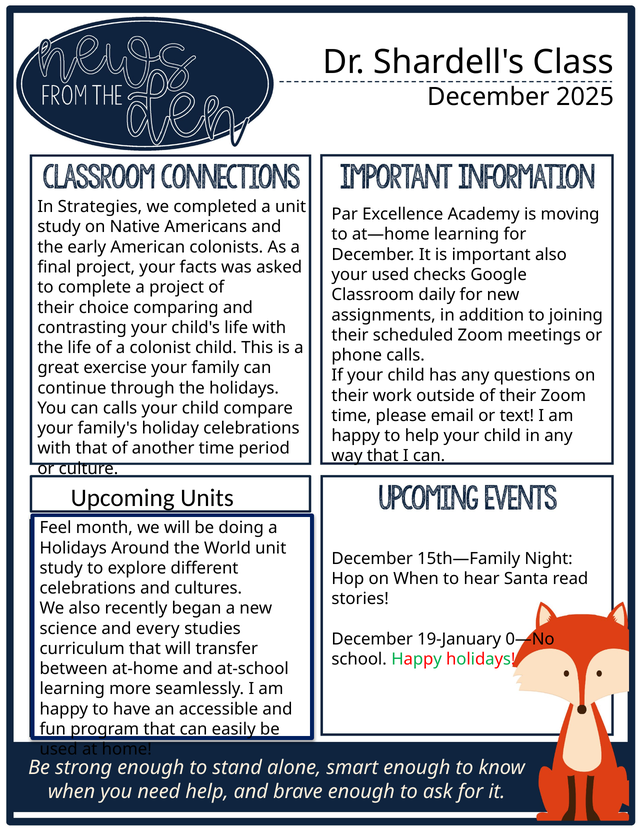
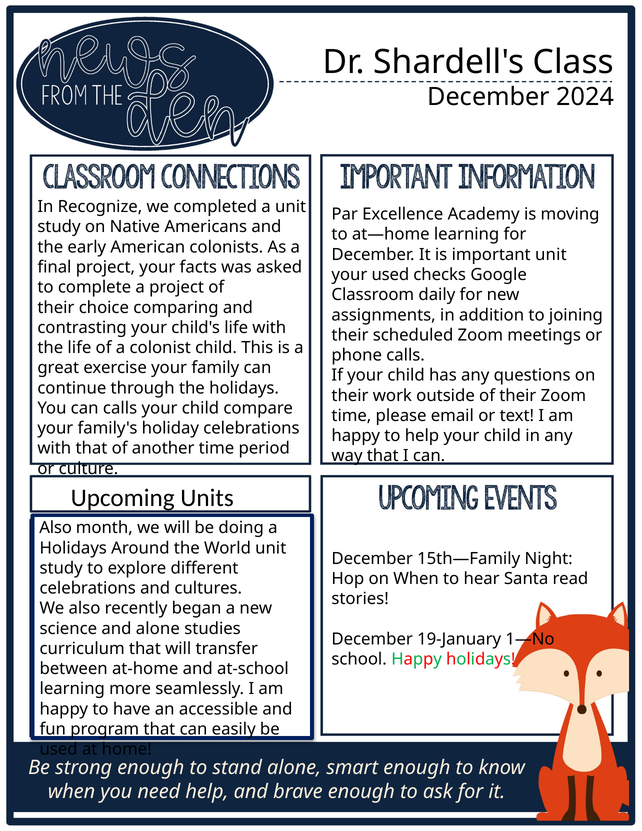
2025: 2025 -> 2024 (585, 97)
Strategies: Strategies -> Recognize (100, 207)
important also: also -> unit (551, 255)
Feel: Feel -> Also (56, 528)
and every: every -> alone (158, 628)
0—No: 0—No -> 1—No (530, 639)
